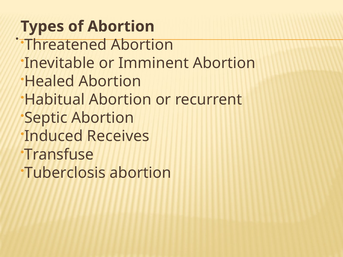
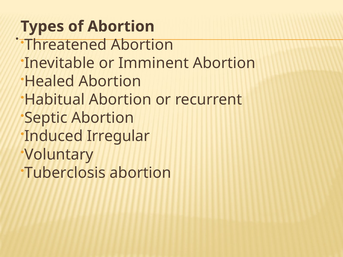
Receives: Receives -> Irregular (118, 136)
Transfuse: Transfuse -> Voluntary (59, 155)
